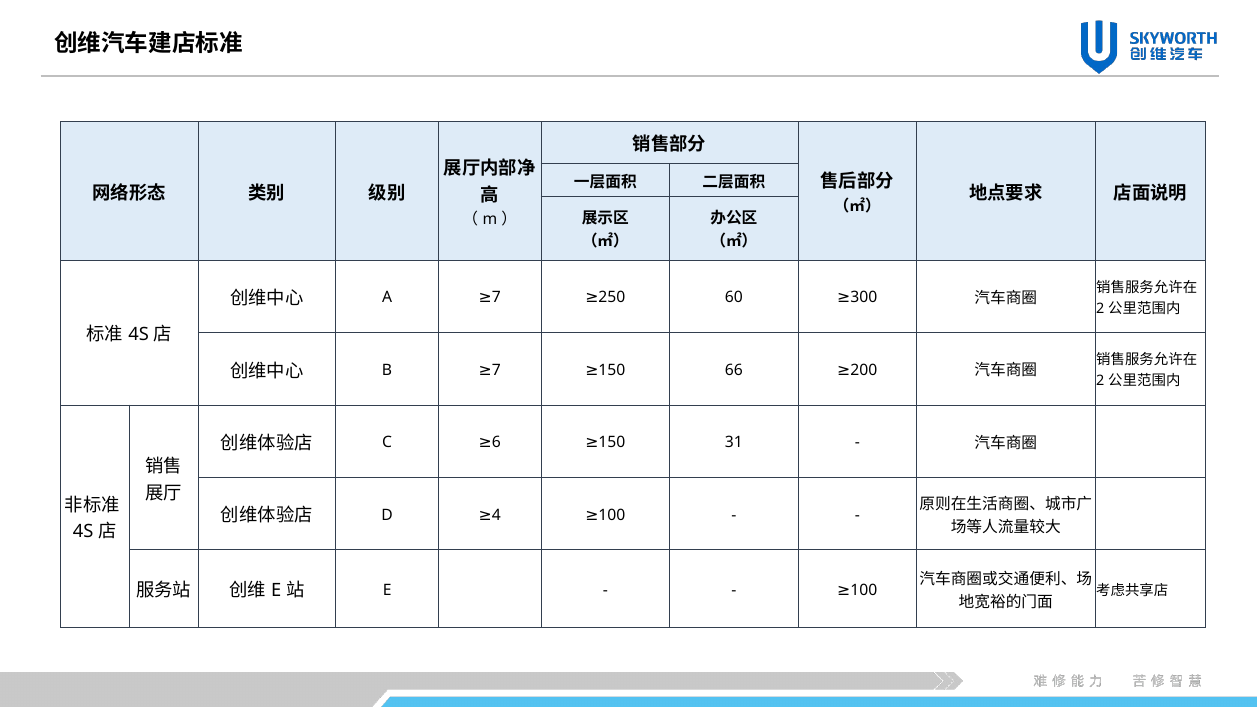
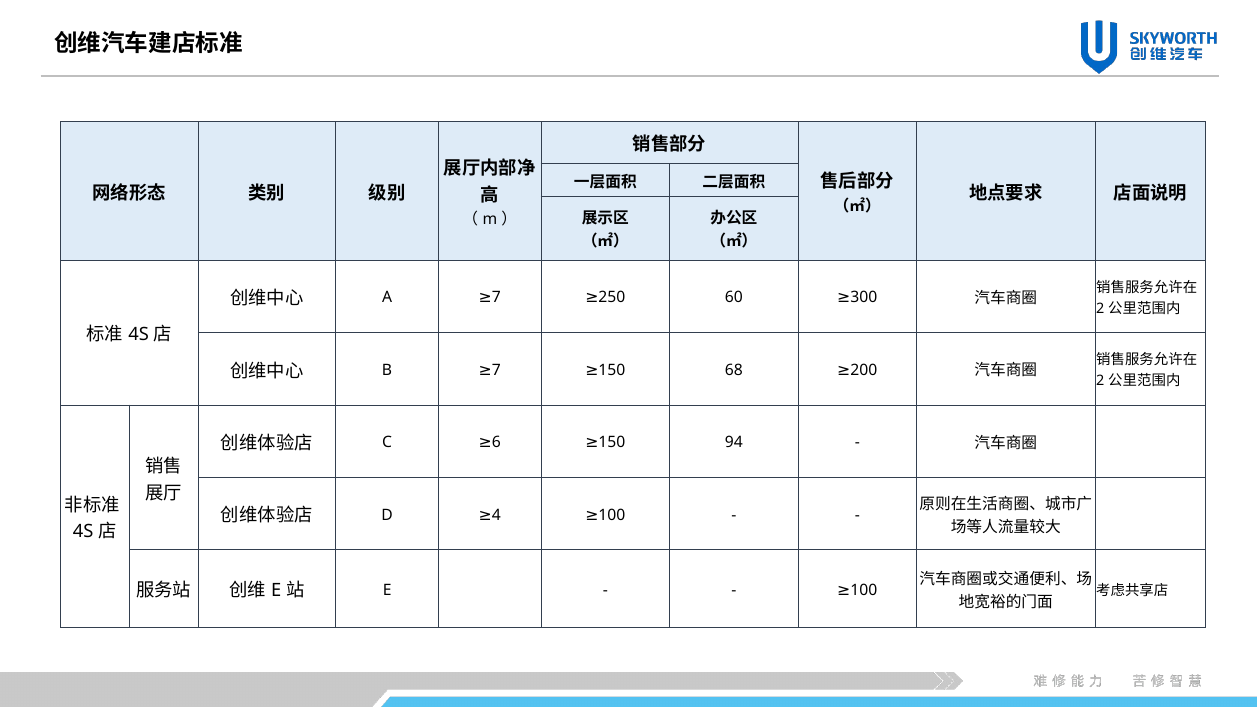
66: 66 -> 68 (734, 370)
31: 31 -> 94 (734, 442)
